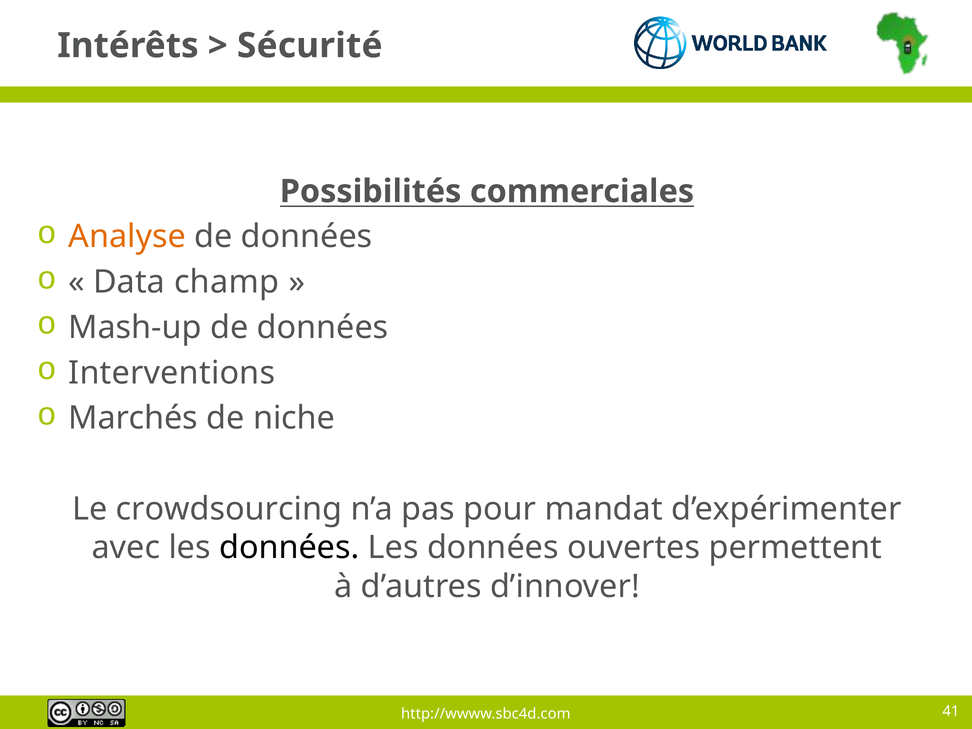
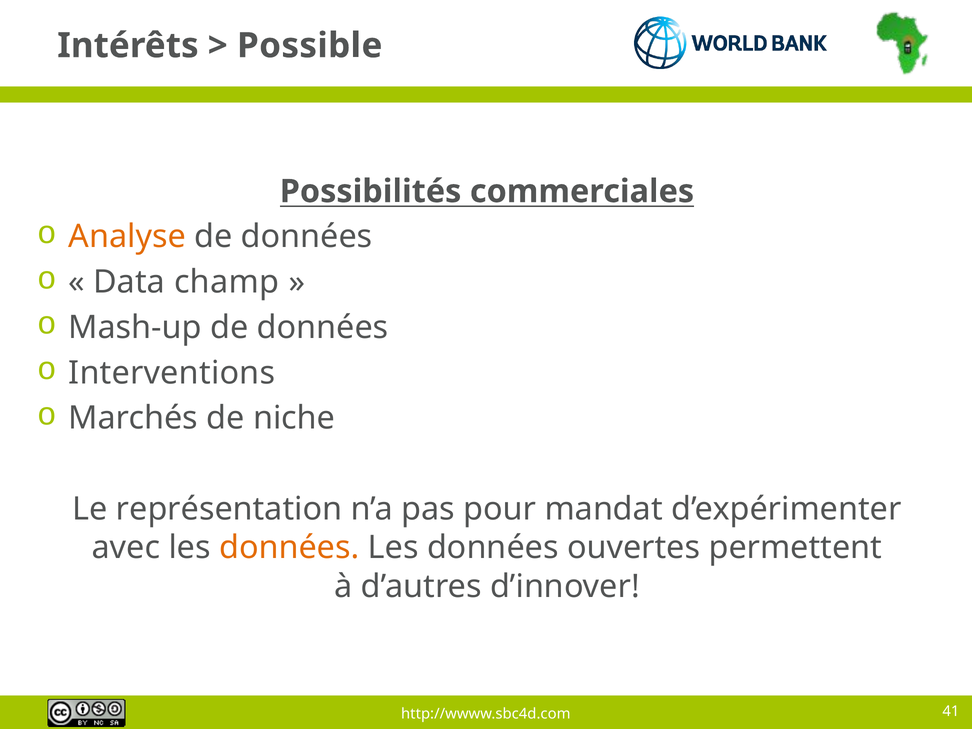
Sécurité: Sécurité -> Possible (310, 46)
crowdsourcing: crowdsourcing -> représentation (229, 509)
données colour: black -> orange (289, 548)
